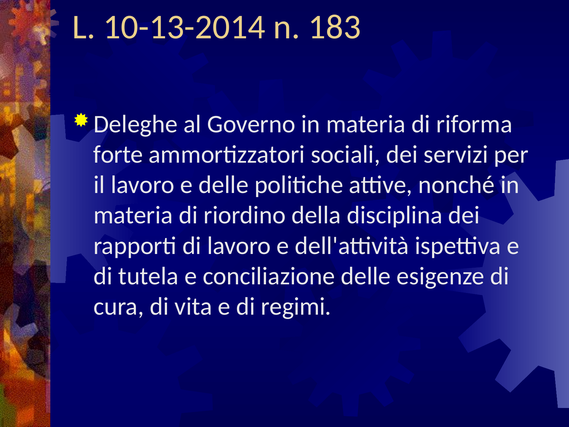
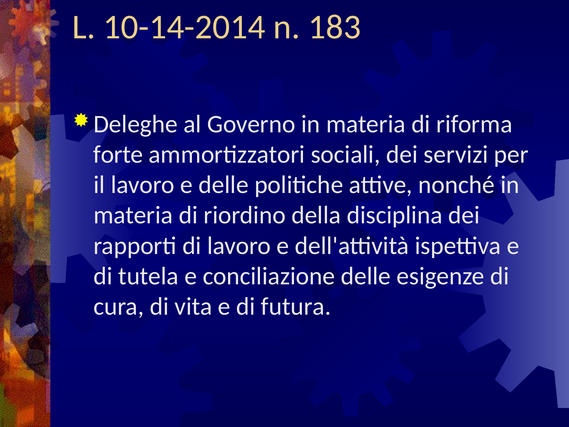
10-13-2014: 10-13-2014 -> 10-14-2014 (184, 27)
regimi: regimi -> futura (296, 306)
